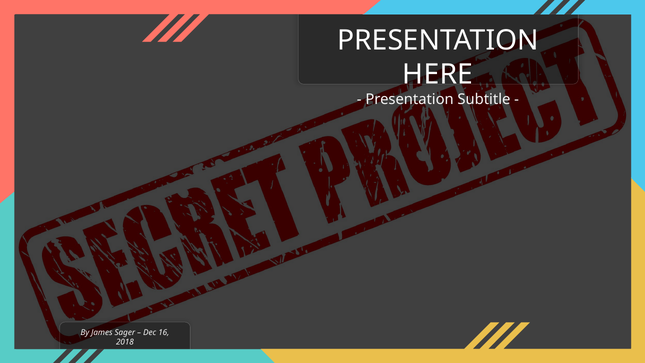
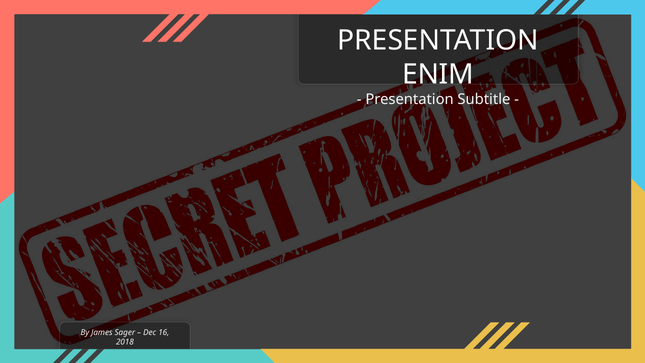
HERE: HERE -> ENIM (438, 74)
